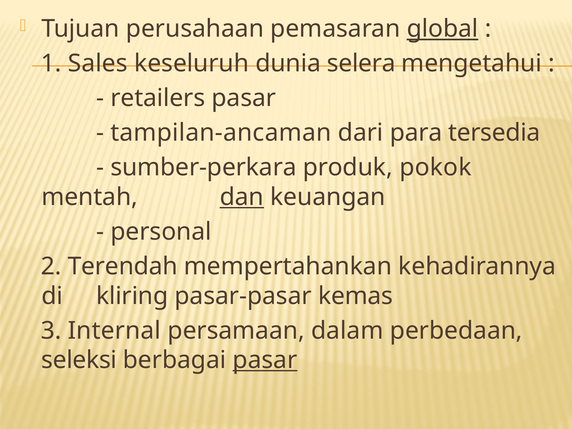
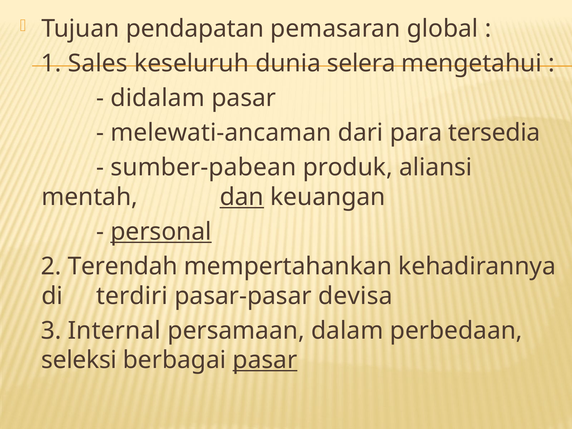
perusahaan: perusahaan -> pendapatan (195, 29)
global underline: present -> none (443, 29)
retailers: retailers -> didalam (158, 98)
tampilan-ancaman: tampilan-ancaman -> melewati-ancaman (221, 133)
sumber-perkara: sumber-perkara -> sumber-pabean (203, 167)
pokok: pokok -> aliansi (436, 167)
personal underline: none -> present (161, 232)
kliring: kliring -> terdiri (132, 296)
kemas: kemas -> devisa (355, 296)
